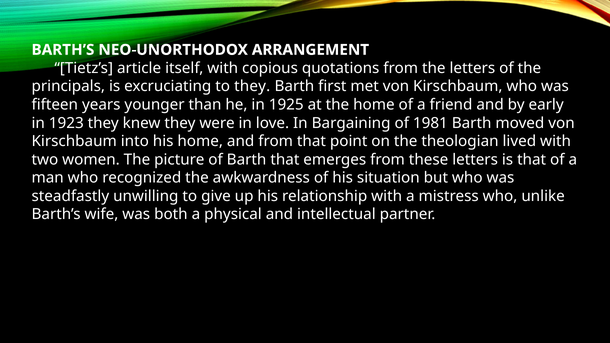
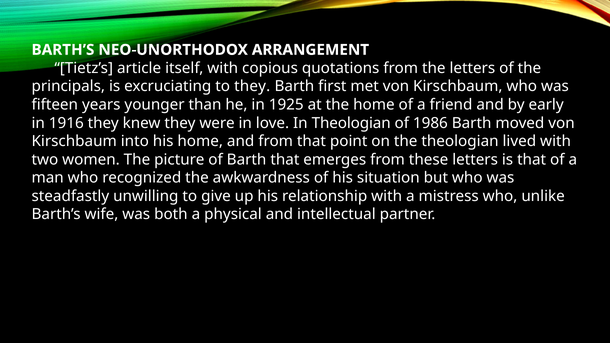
1923: 1923 -> 1916 (66, 123)
In Bargaining: Bargaining -> Theologian (351, 123)
1981: 1981 -> 1986 (430, 123)
